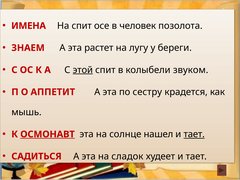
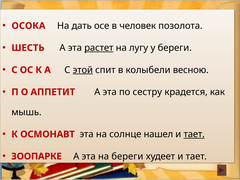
ИМЕНА: ИМЕНА -> ОСОКА (28, 26)
На спит: спит -> дать (82, 26)
ЗНАЕМ: ЗНАЕМ -> ШЕСТЬ (28, 48)
растет underline: none -> present (99, 48)
звуком: звуком -> весною (191, 70)
ОСМОНАВТ underline: present -> none (48, 134)
САДИТЬСЯ: САДИТЬСЯ -> ЗООПАРКЕ (37, 156)
на сладок: сладок -> береги (127, 156)
